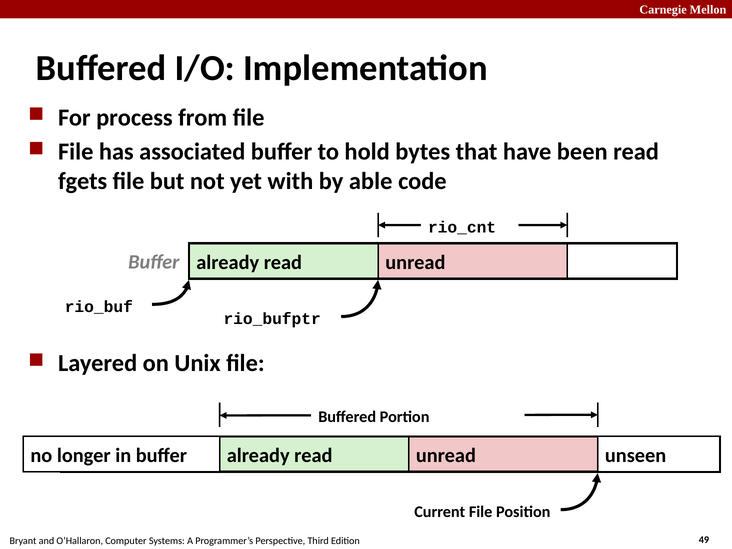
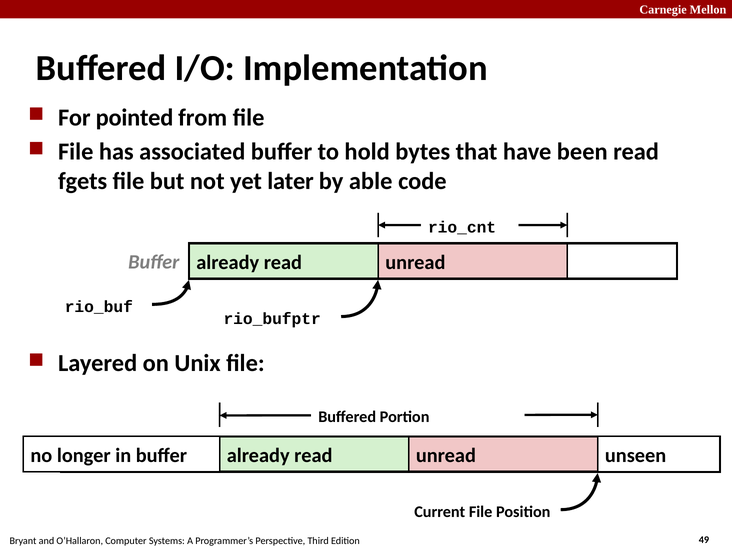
process: process -> pointed (135, 118)
with: with -> later (291, 181)
